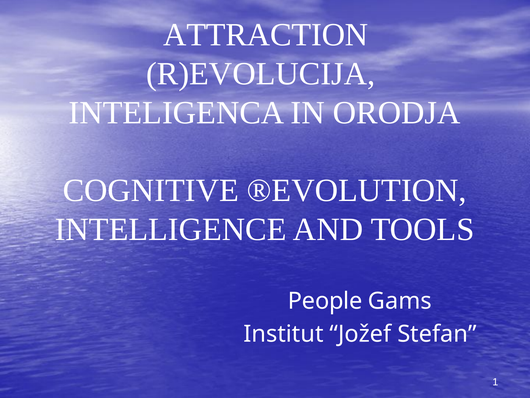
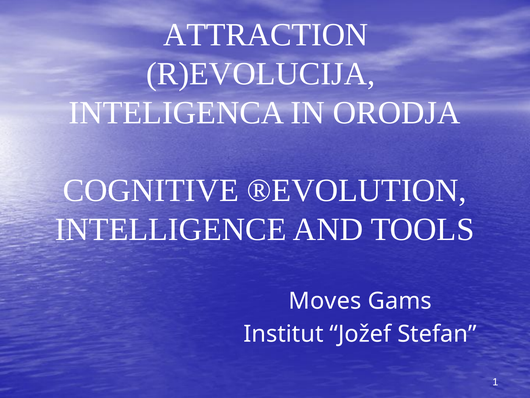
People: People -> Moves (325, 301)
